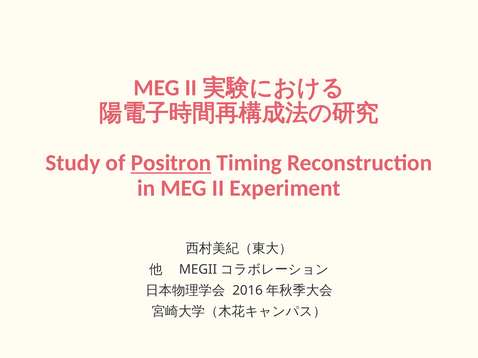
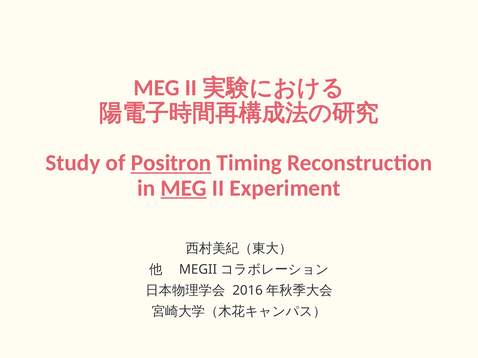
MEG underline: none -> present (184, 188)
